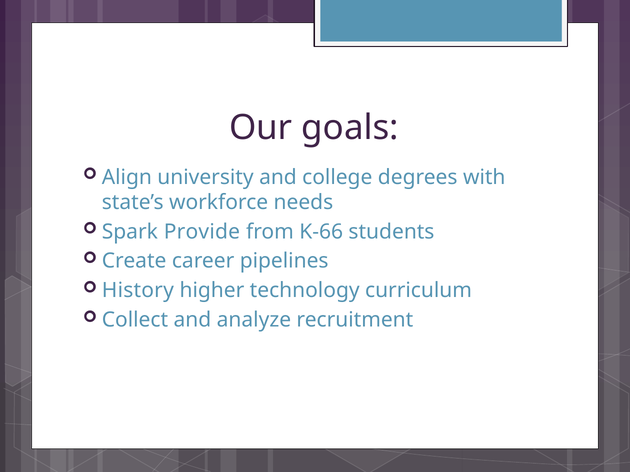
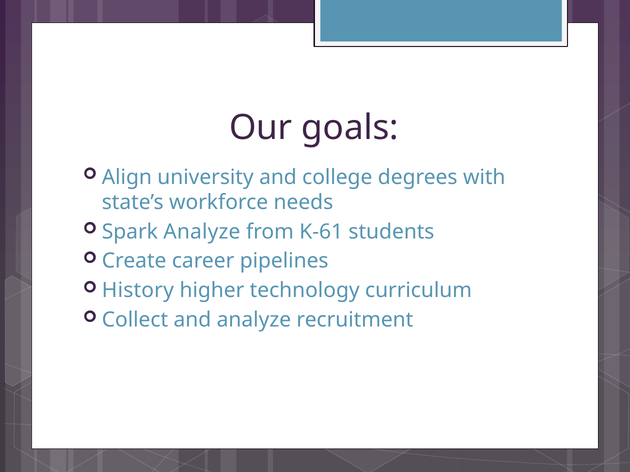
Spark Provide: Provide -> Analyze (202, 232)
K-66: K-66 -> K-61 (321, 232)
